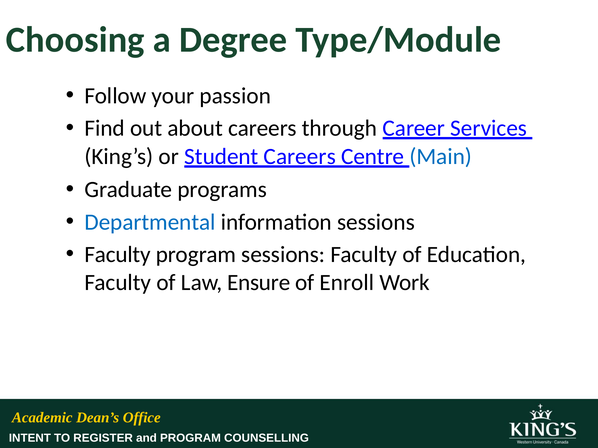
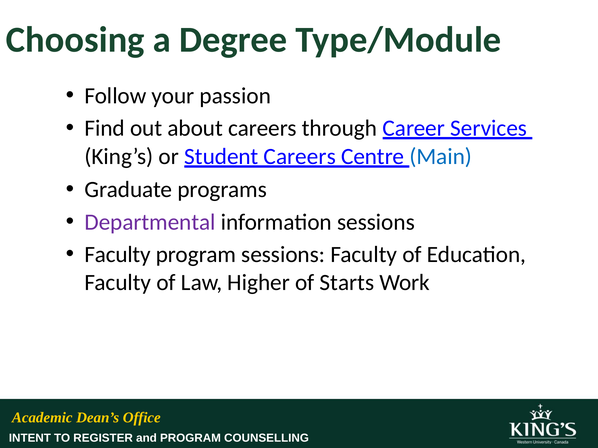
Departmental colour: blue -> purple (150, 222)
Ensure: Ensure -> Higher (259, 283)
Enroll: Enroll -> Starts (347, 283)
